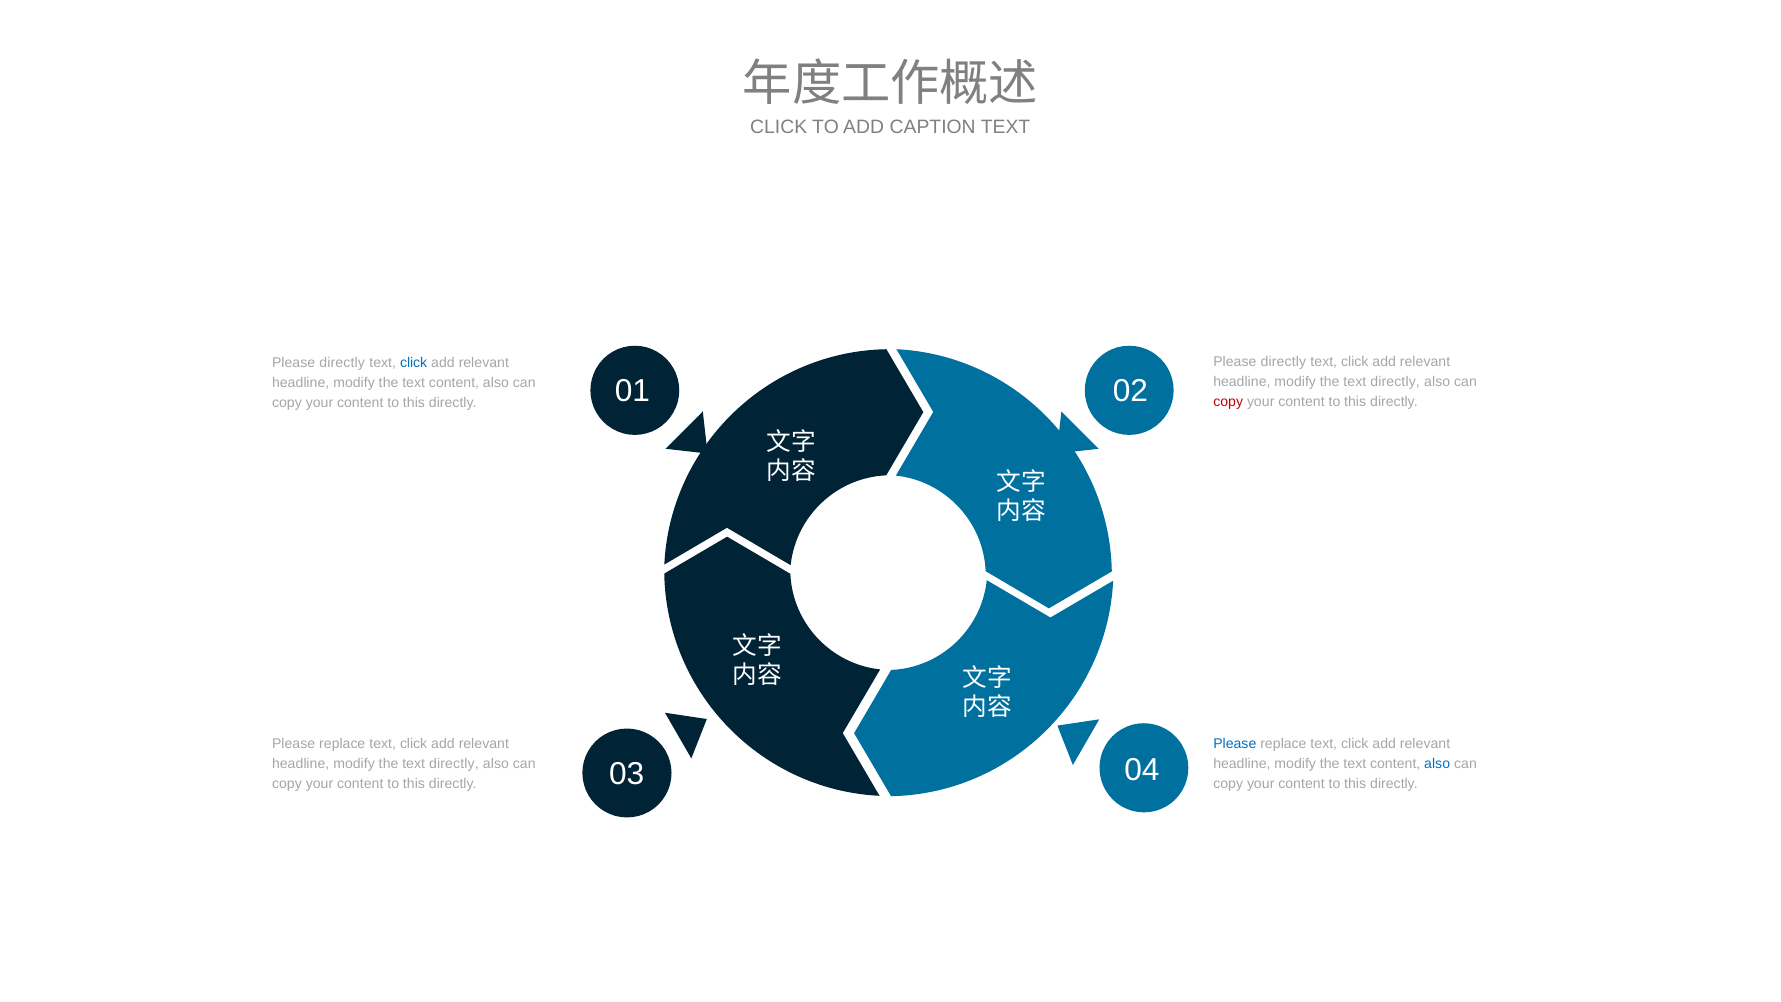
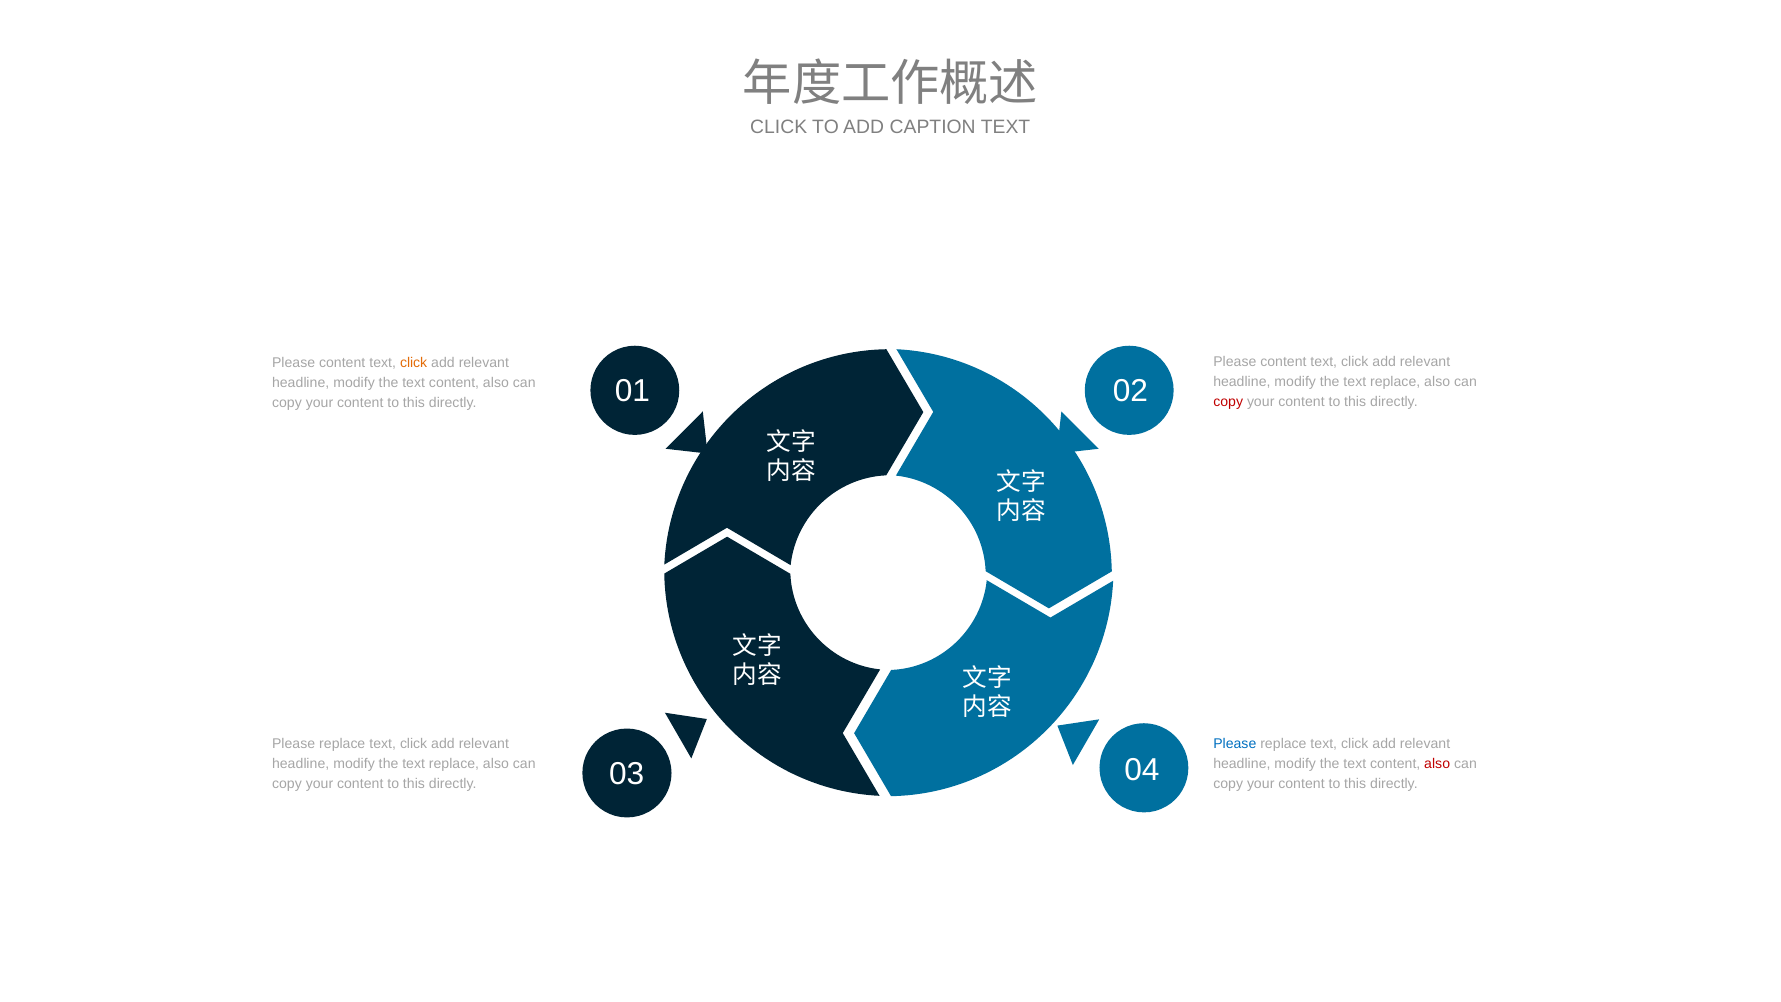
directly: directly -> content (1283, 362)
directly: directly -> content (342, 362)
click colour: blue -> orange (414, 362)
directly: directly -> replace (1395, 382)
directly: directly -> replace (454, 764)
also colour: blue -> red (1437, 764)
